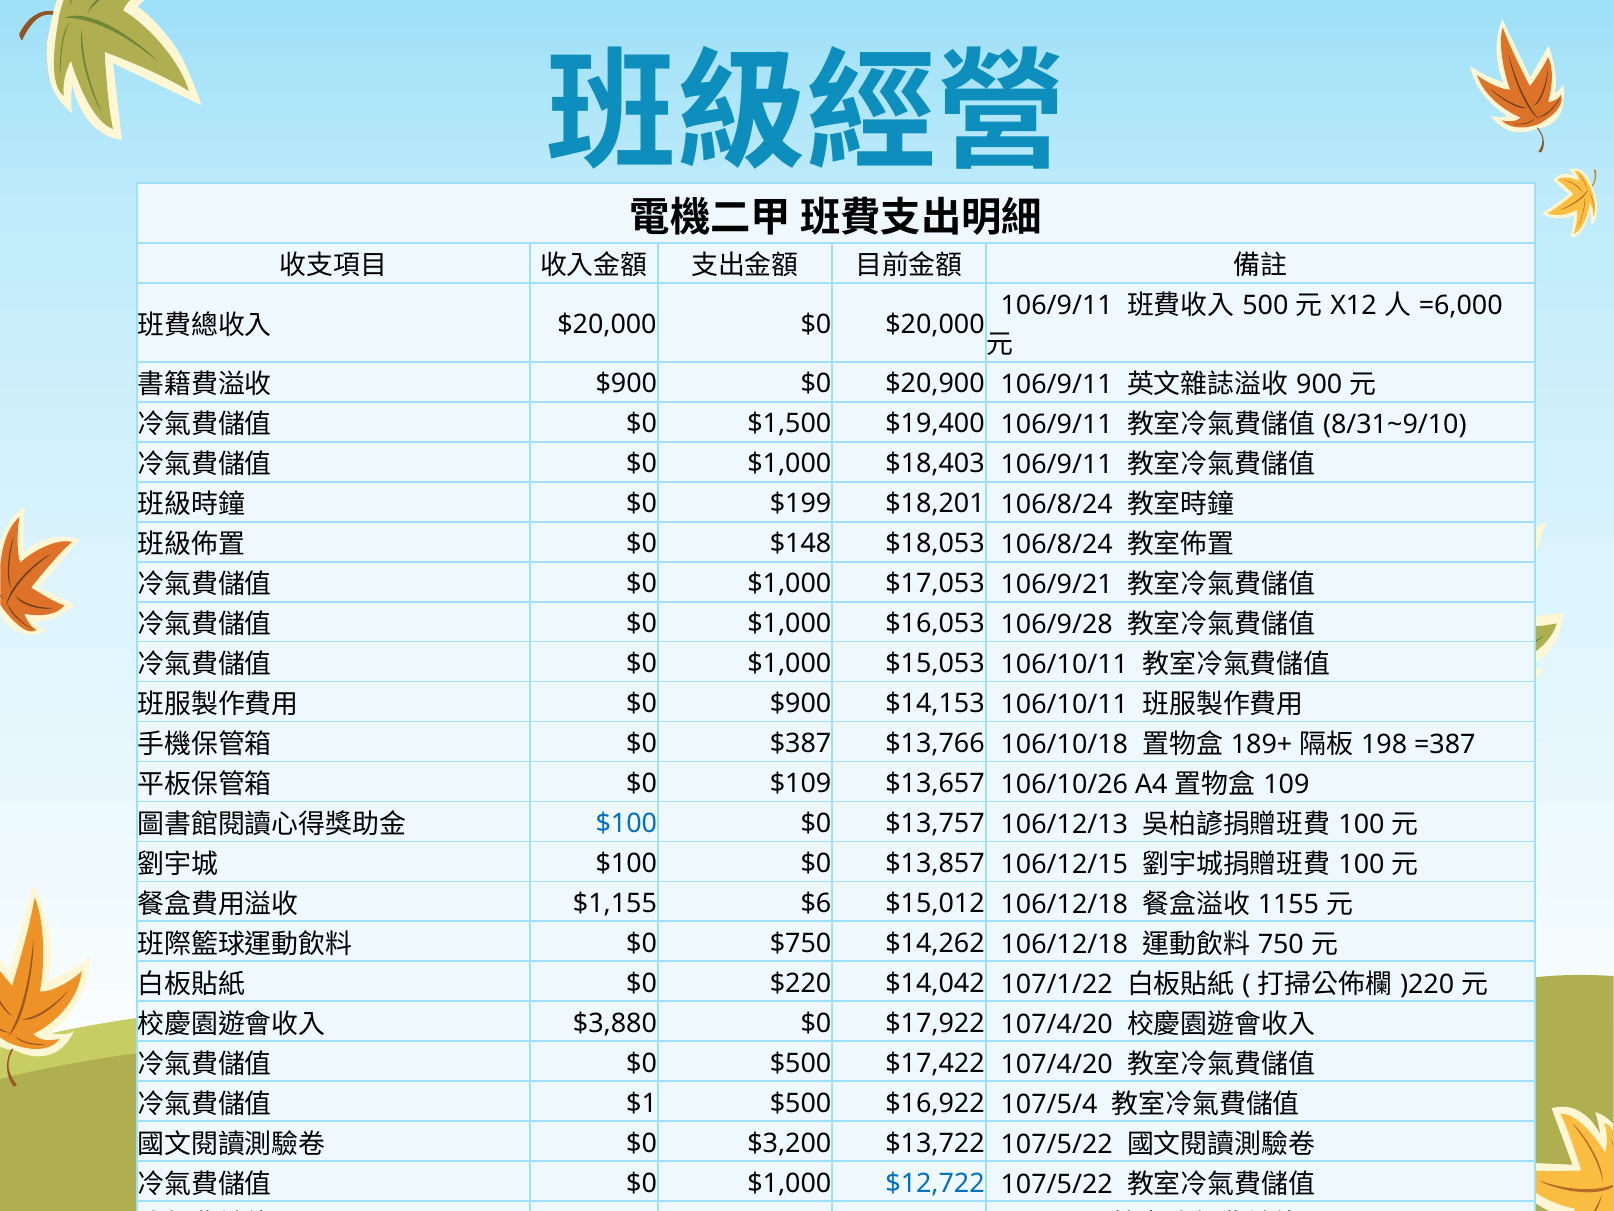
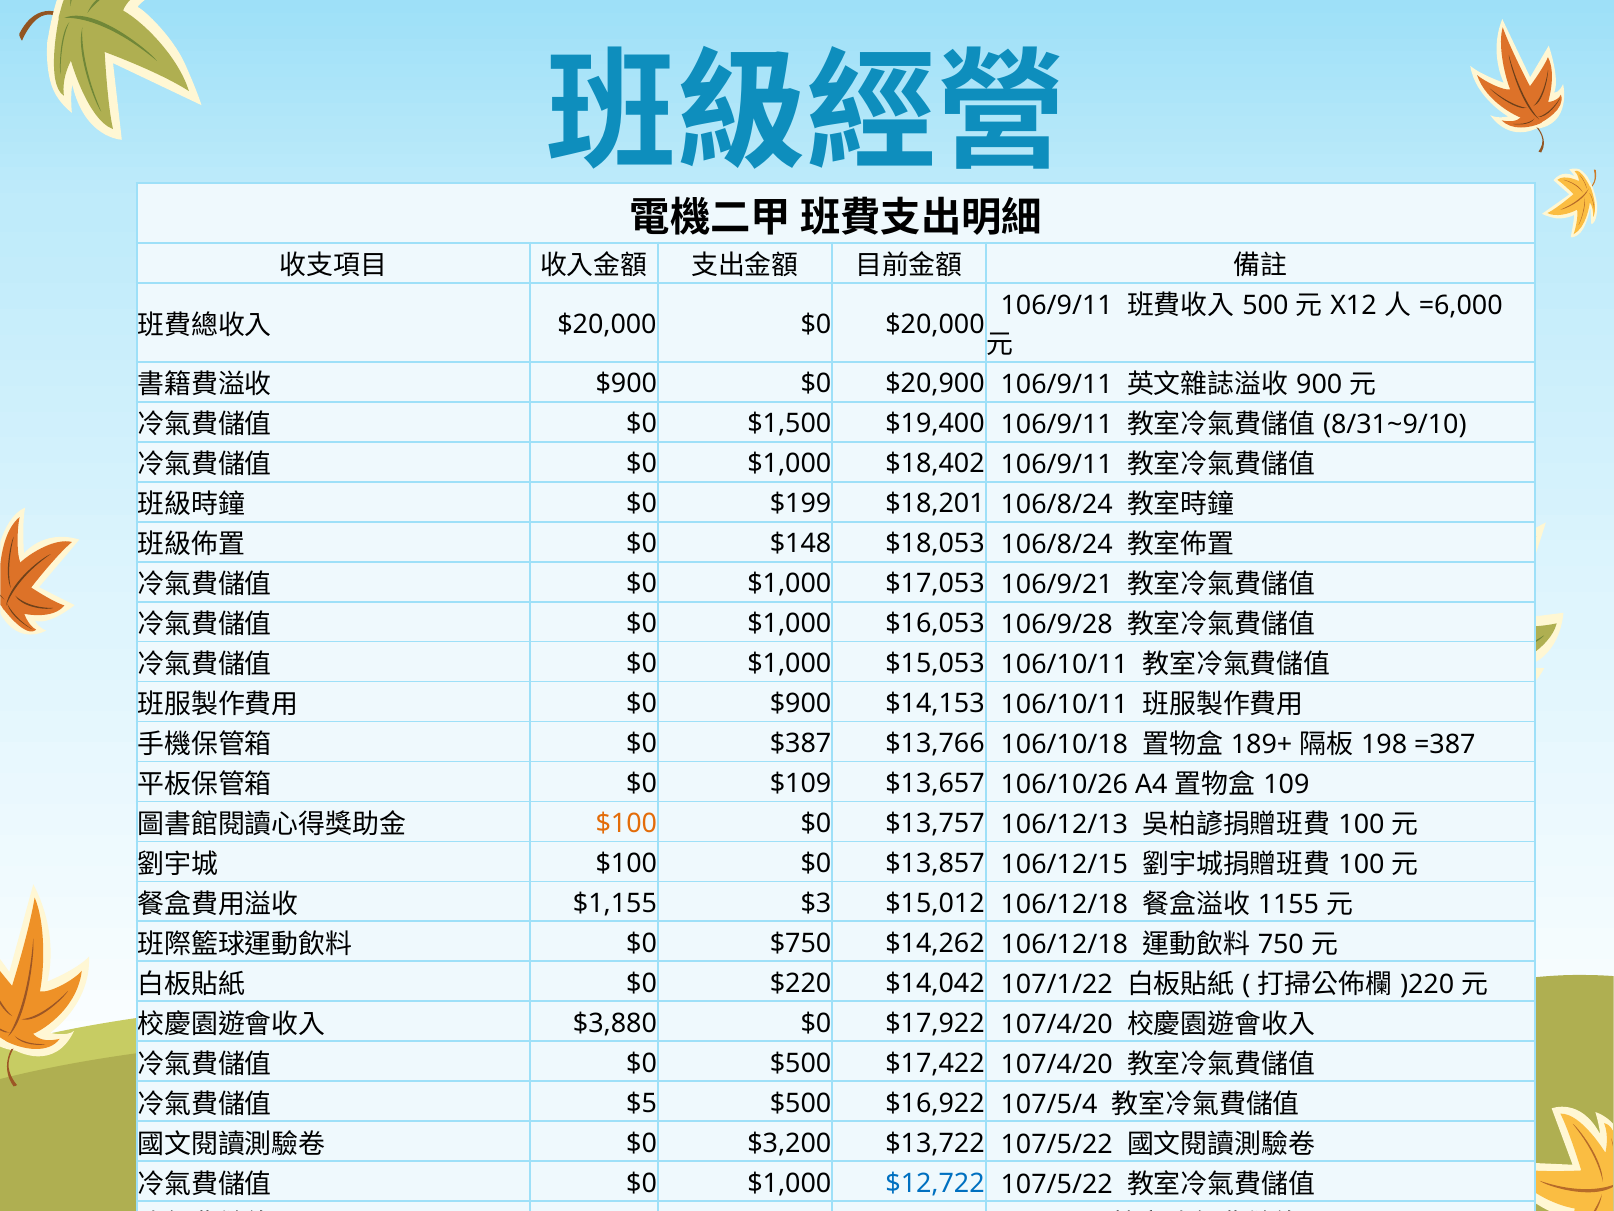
$18,403: $18,403 -> $18,402 (935, 463)
$100 colour: blue -> orange (626, 823)
$6: $6 -> $3 (816, 903)
$1: $1 -> $5 (642, 1103)
